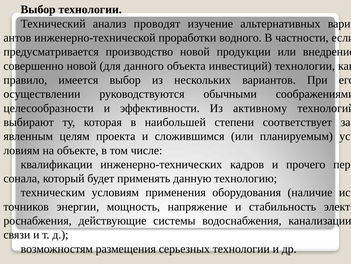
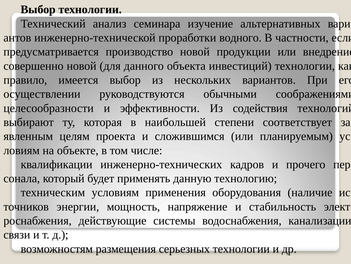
проводят: проводят -> семинара (157, 24)
активному: активному -> содействия (260, 108)
